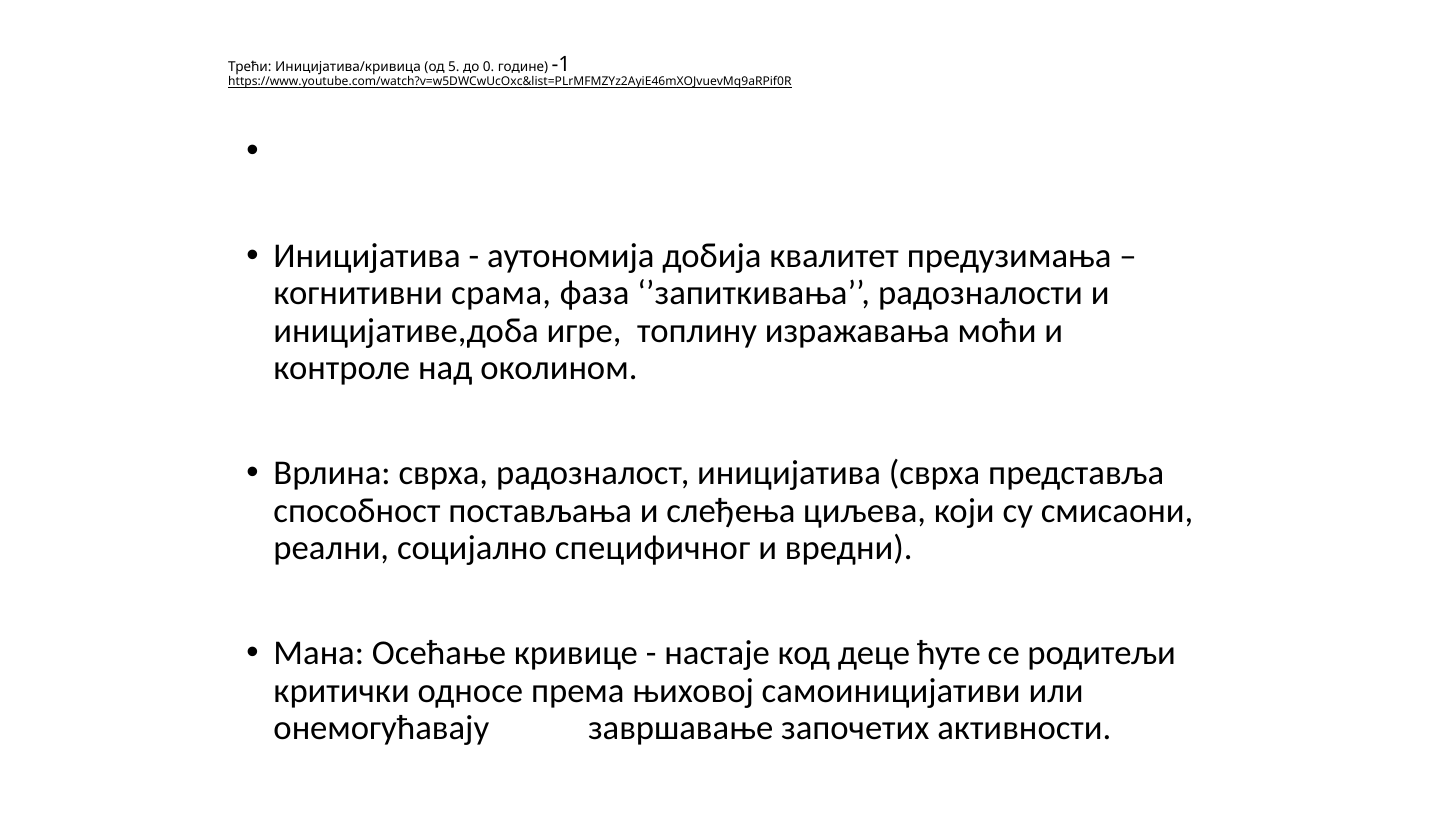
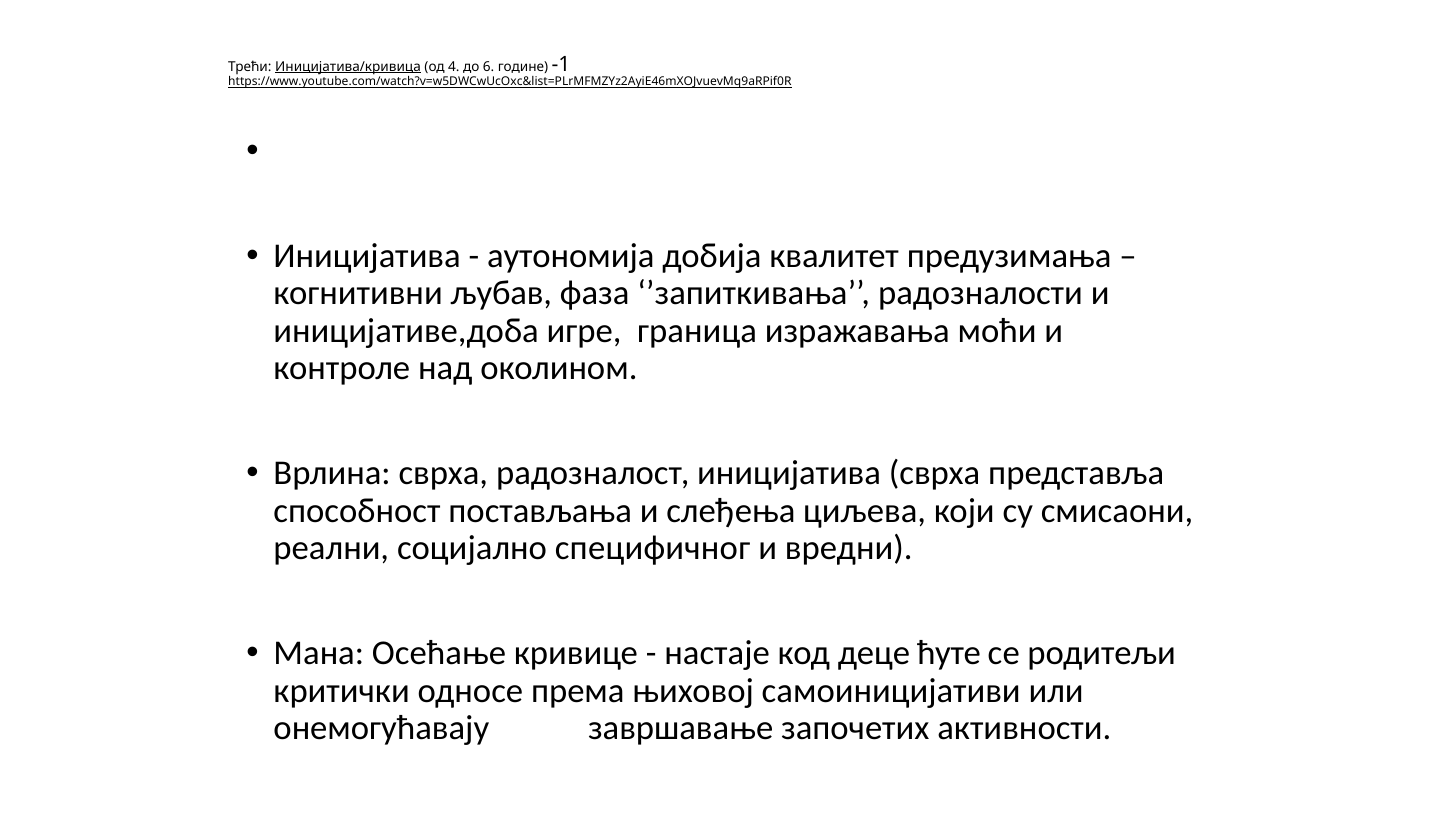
Иницијатива/кривица underline: none -> present (348, 67)
5: 5 -> 4 (454, 67)
0: 0 -> 6 (489, 67)
срама: срама -> љубав (501, 293)
топлину: топлину -> граница (697, 331)
